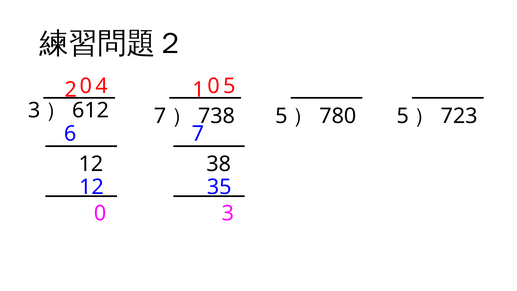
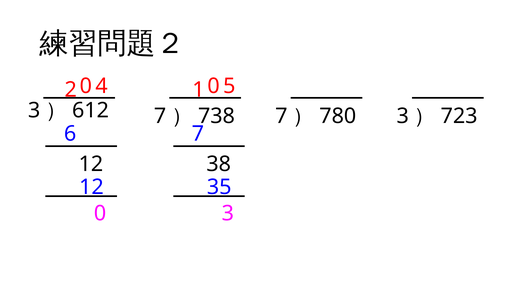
5: 5 -> 7 (281, 116)
5: 5 -> 3 (403, 116)
